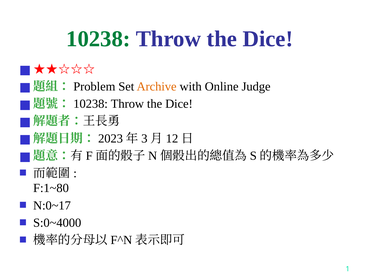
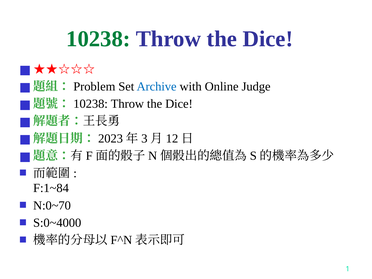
Archive colour: orange -> blue (157, 86)
F:1~80: F:1~80 -> F:1~84 (51, 188)
N:0~17: N:0~17 -> N:0~70 (52, 205)
